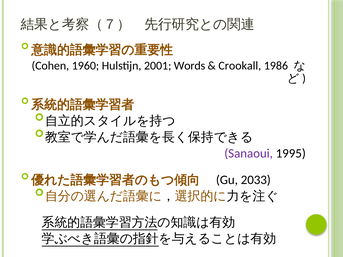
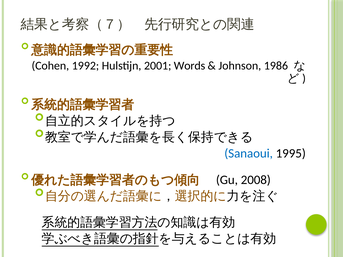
1960: 1960 -> 1992 (85, 66)
Crookall: Crookall -> Johnson (240, 66)
Sanaoui colour: purple -> blue (249, 154)
2033: 2033 -> 2008 (256, 180)
